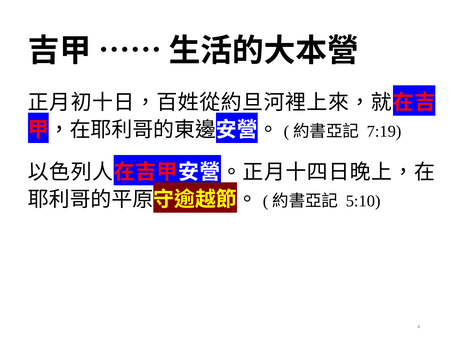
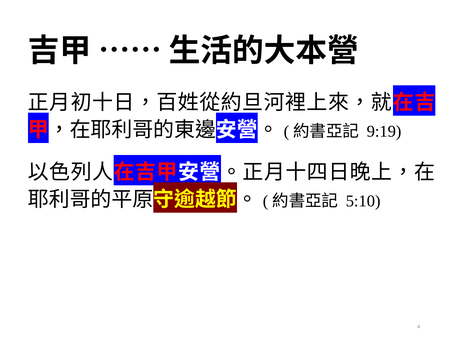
7:19: 7:19 -> 9:19 (384, 131)
